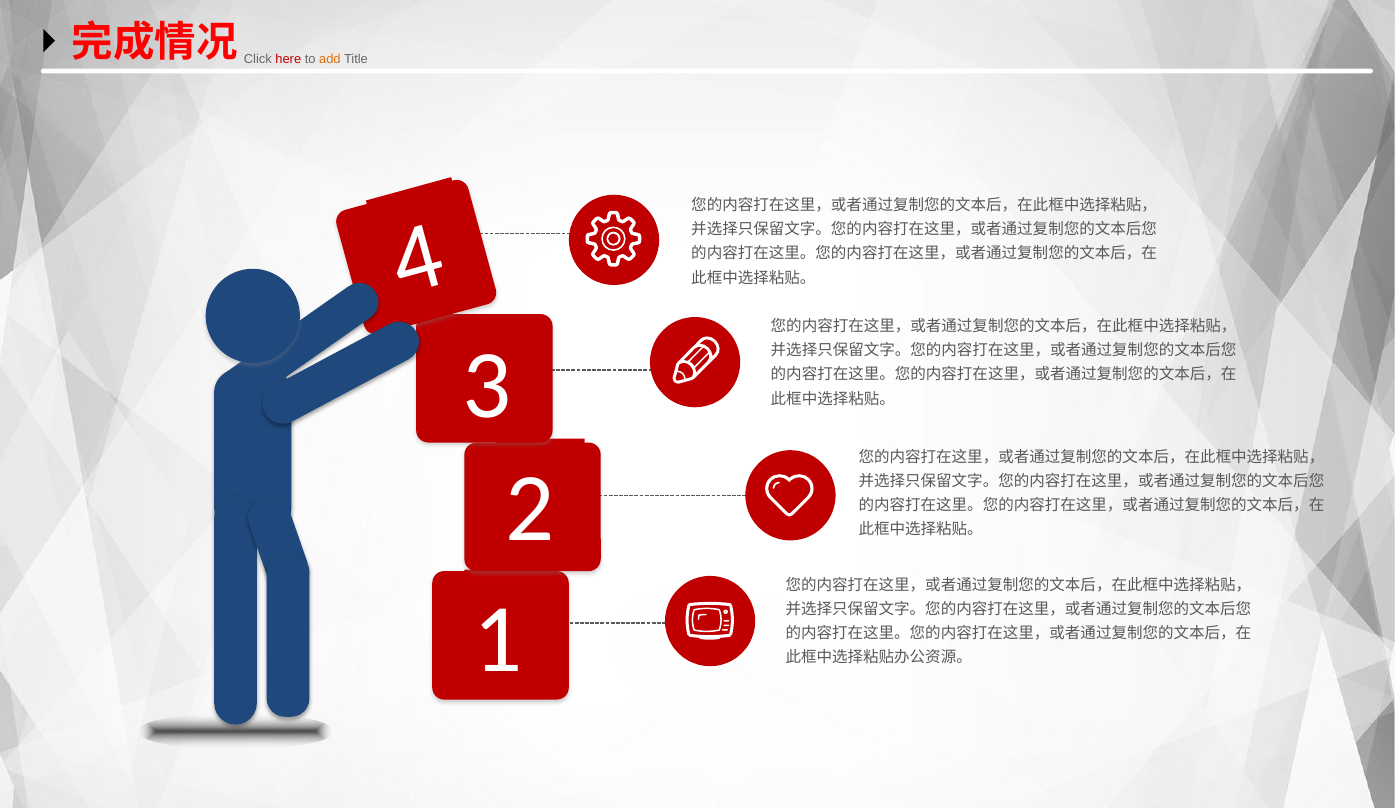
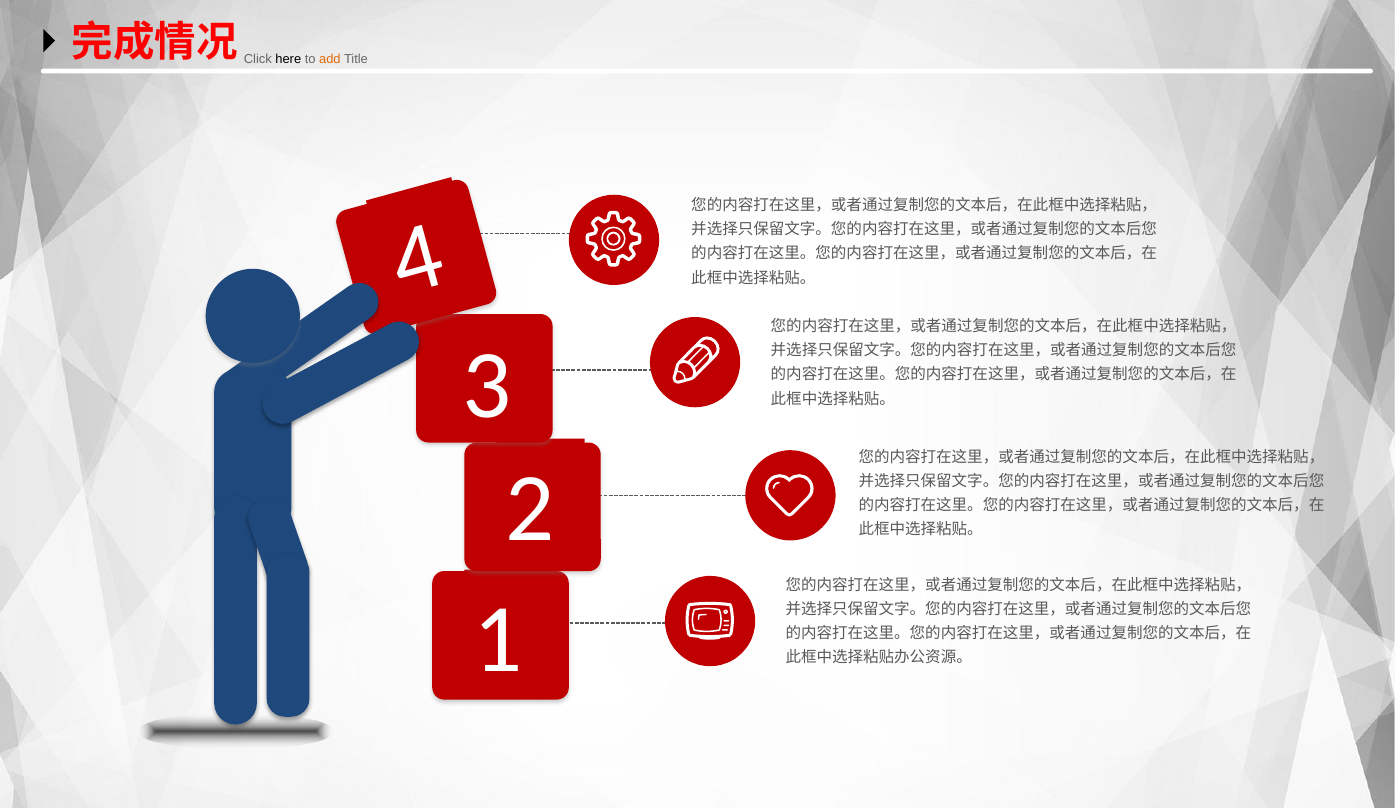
here colour: red -> black (288, 59)
